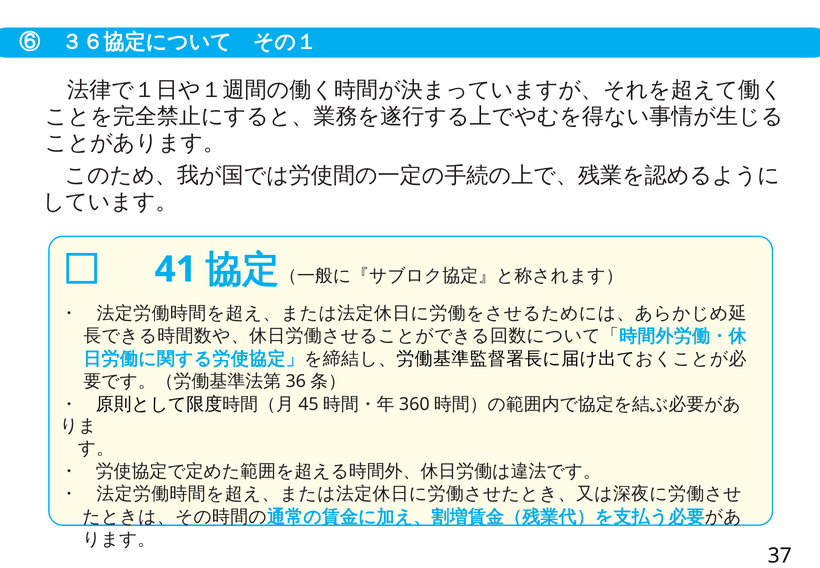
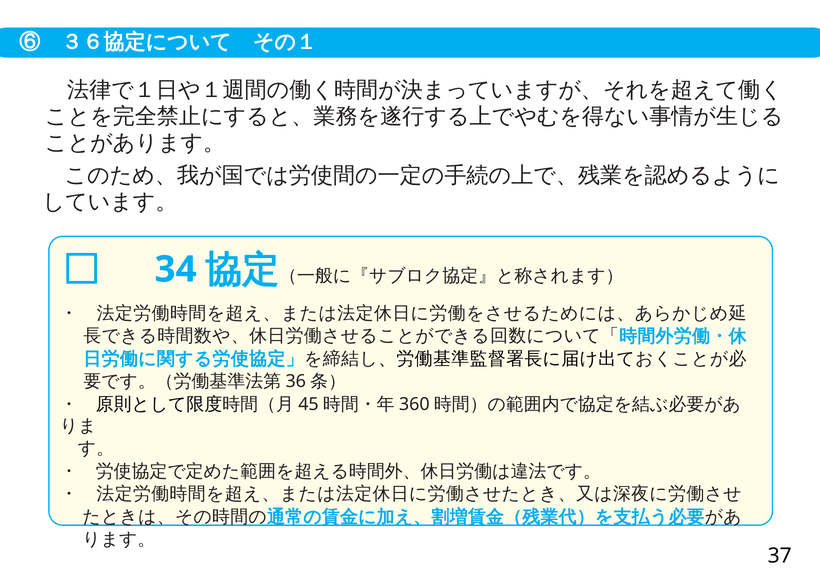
41: 41 -> 34 (176, 269)
